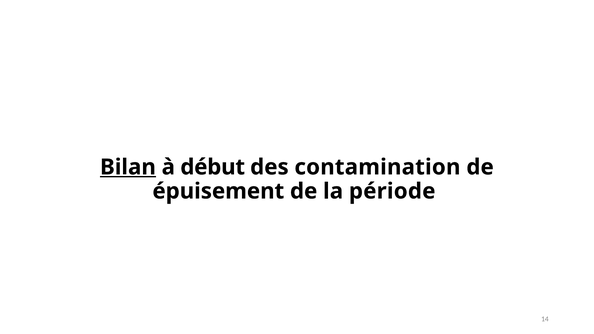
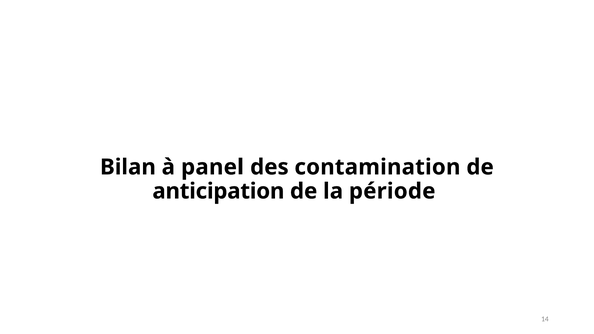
Bilan underline: present -> none (128, 167)
début: début -> panel (212, 167)
épuisement: épuisement -> anticipation (218, 191)
